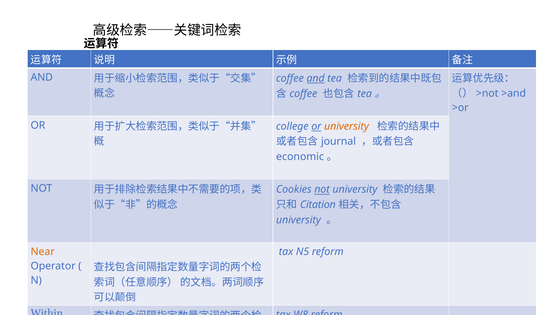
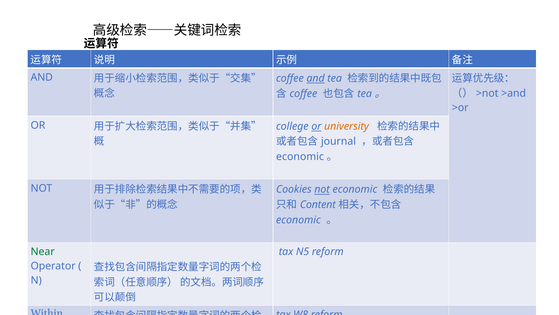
not university: university -> economic (355, 189)
Citation: Citation -> Content (318, 204)
university: university -> economic (298, 220)
Near colour: orange -> green (43, 251)
